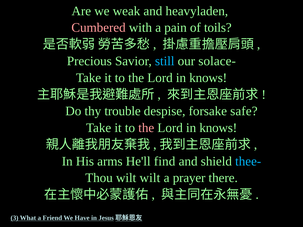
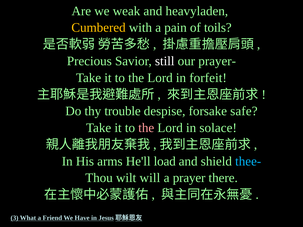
Cumbered colour: pink -> yellow (99, 28)
still colour: light blue -> white (165, 61)
solace-: solace- -> prayer- (217, 61)
knows: knows -> forfeit (208, 78)
knows: knows -> solace (218, 128)
find: find -> load (165, 161)
wilt wilt: wilt -> will (150, 178)
